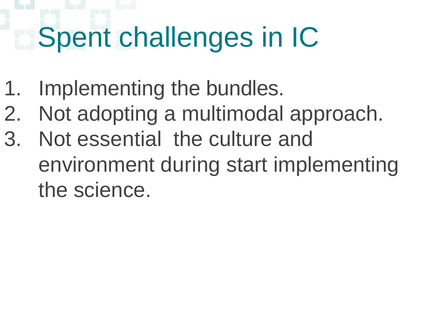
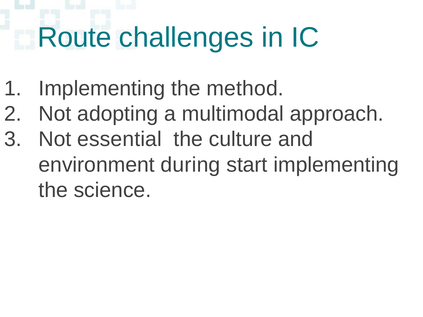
Spent: Spent -> Route (74, 37)
bundles: bundles -> method (245, 89)
